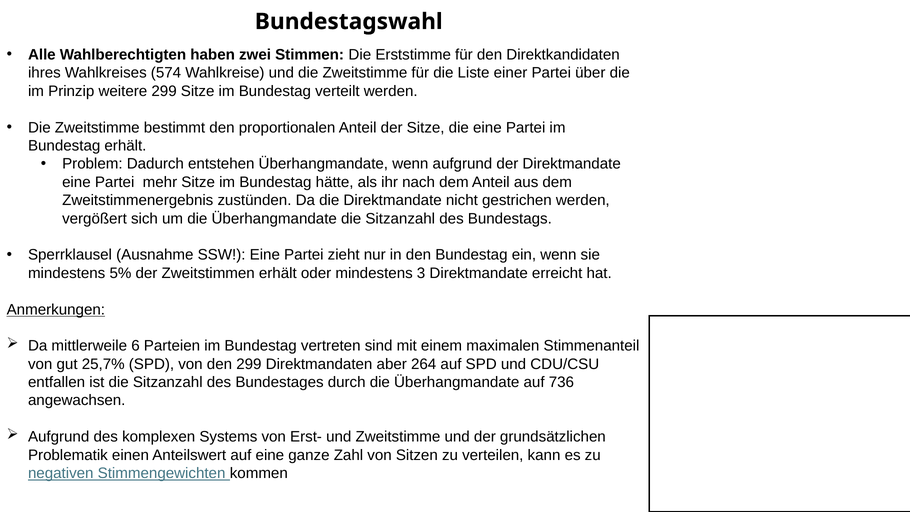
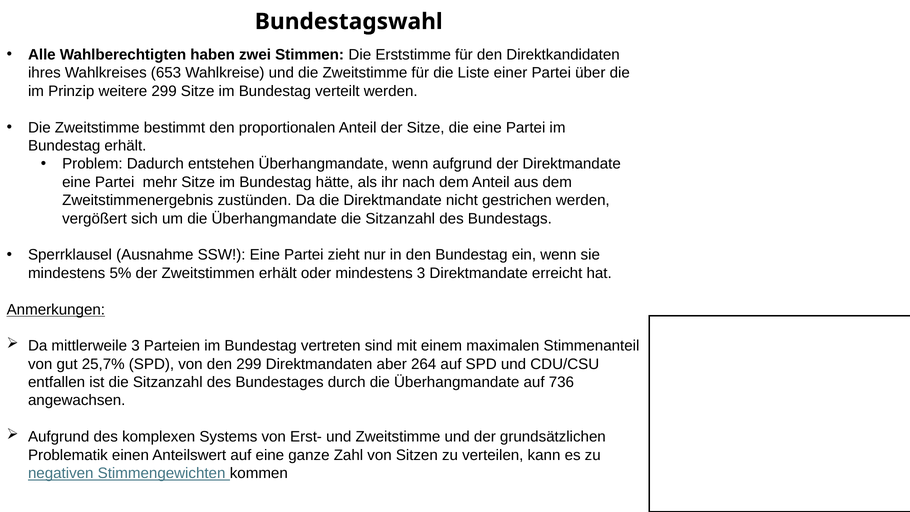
574: 574 -> 653 (166, 73)
mittlerweile 6: 6 -> 3 (135, 346)
